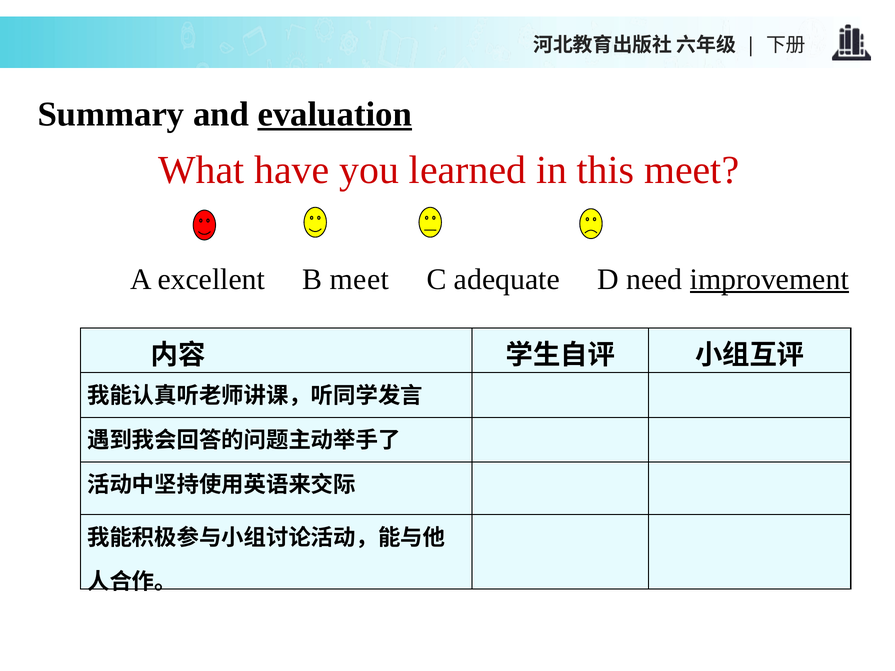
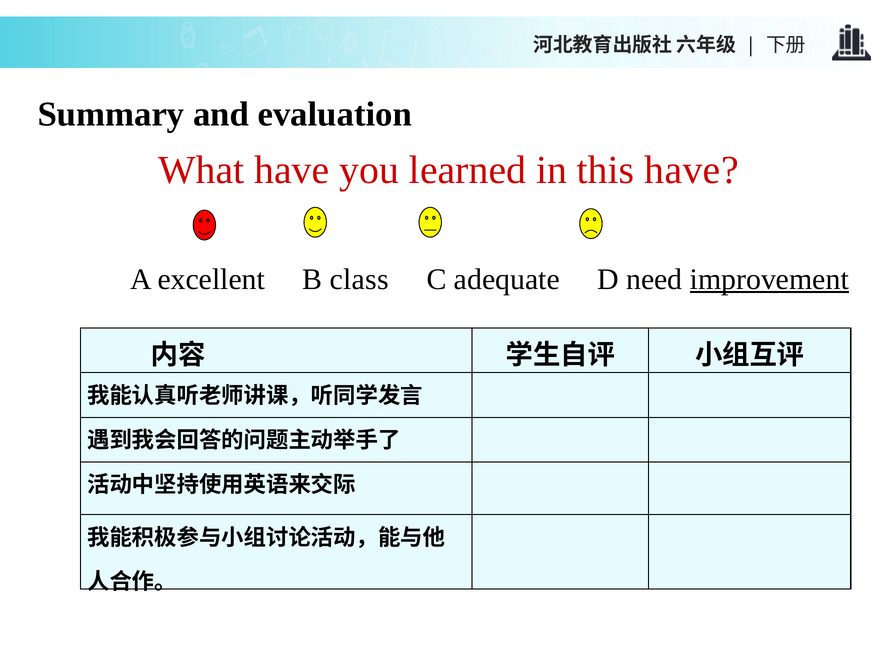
evaluation underline: present -> none (335, 114)
this meet: meet -> have (692, 170)
B meet: meet -> class (359, 279)
